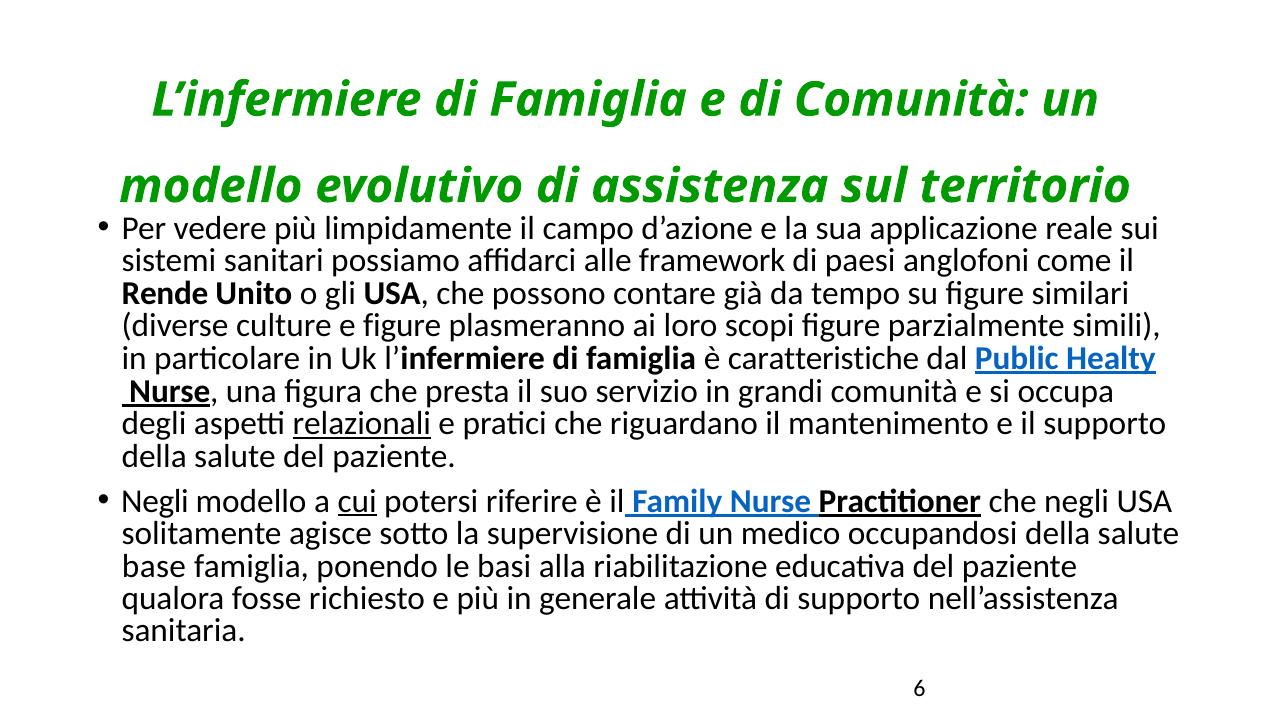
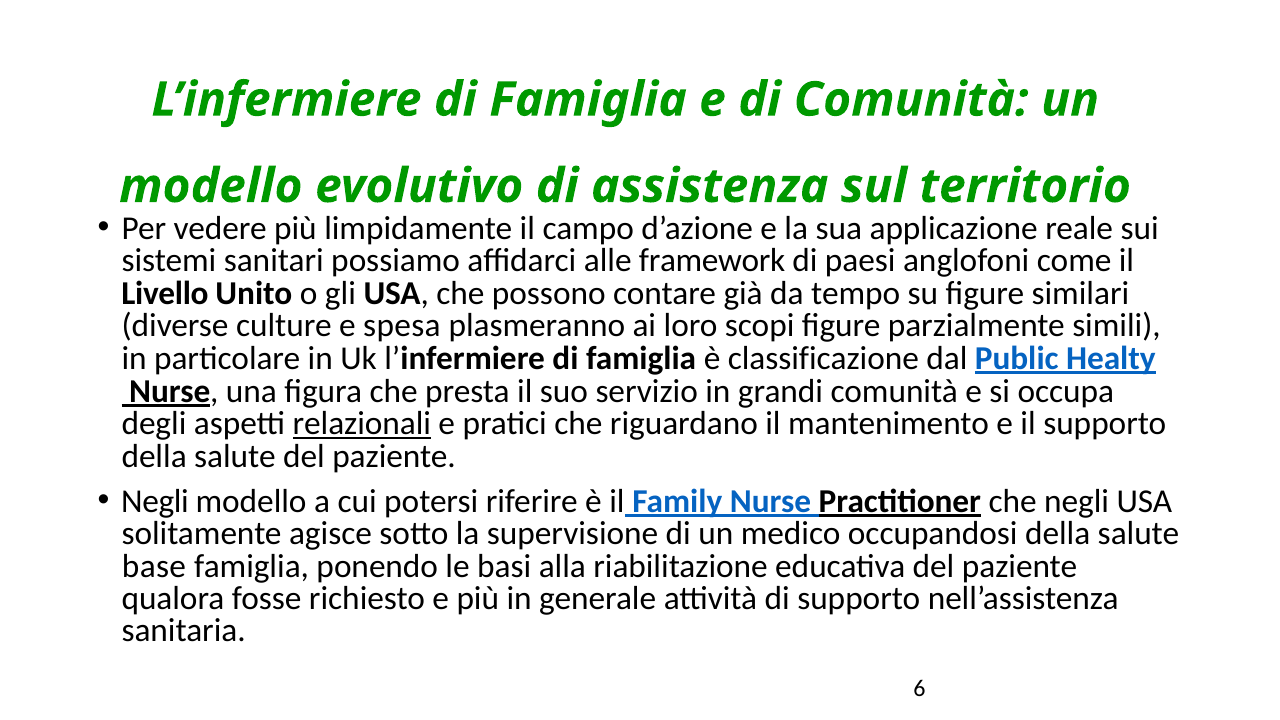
Rende: Rende -> Livello (165, 293)
e figure: figure -> spesa (402, 326)
caratteristiche: caratteristiche -> classificazione (823, 359)
cui underline: present -> none (357, 501)
